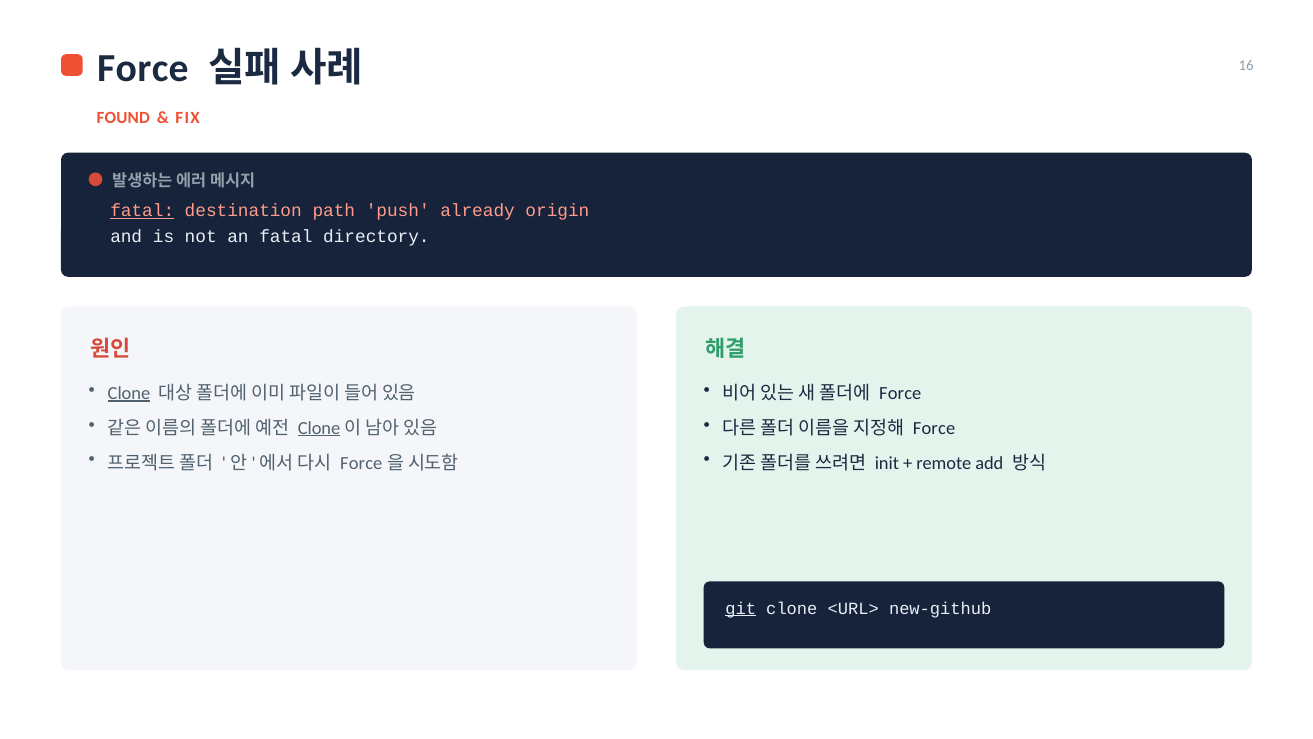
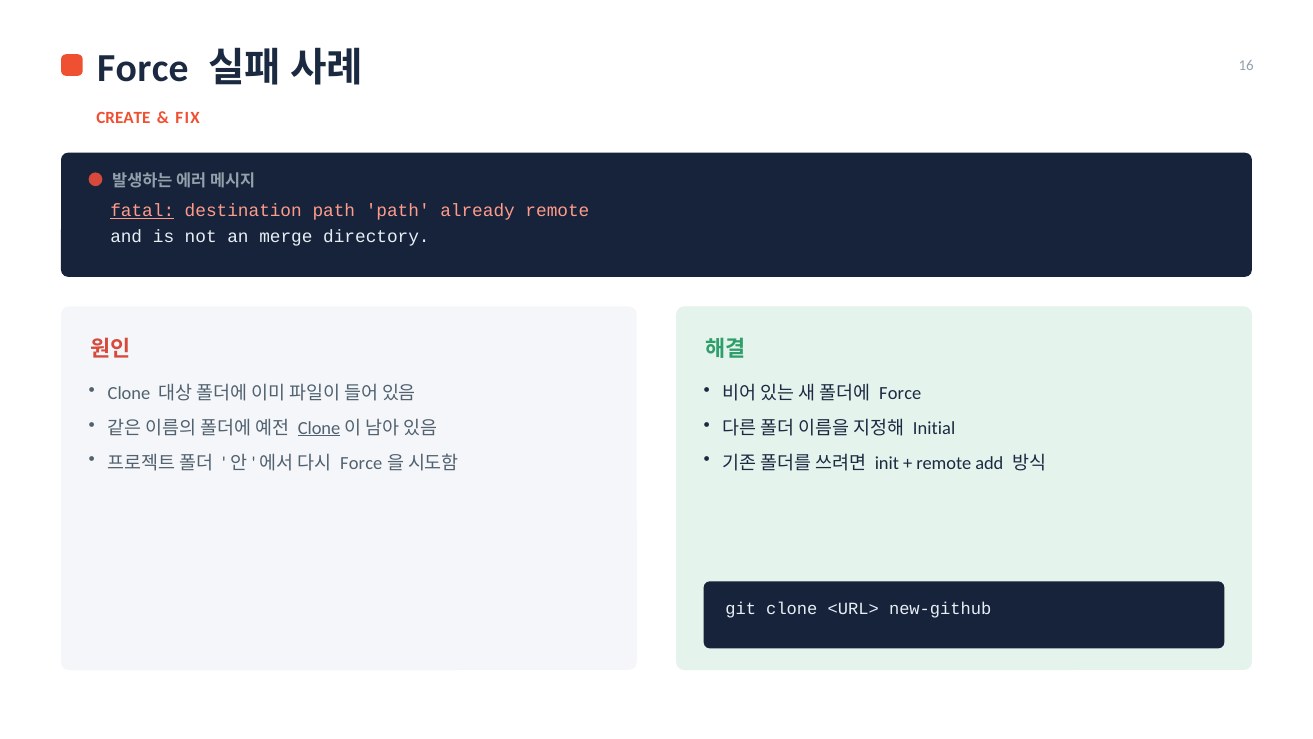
FOUND: FOUND -> CREATE (123, 117)
path push: push -> path (398, 211)
already origin: origin -> remote (557, 211)
an fatal: fatal -> merge (286, 236)
Clone underline: present -> none (129, 393)
Force: Force -> Initial (934, 428)
git underline: present -> none (741, 608)
